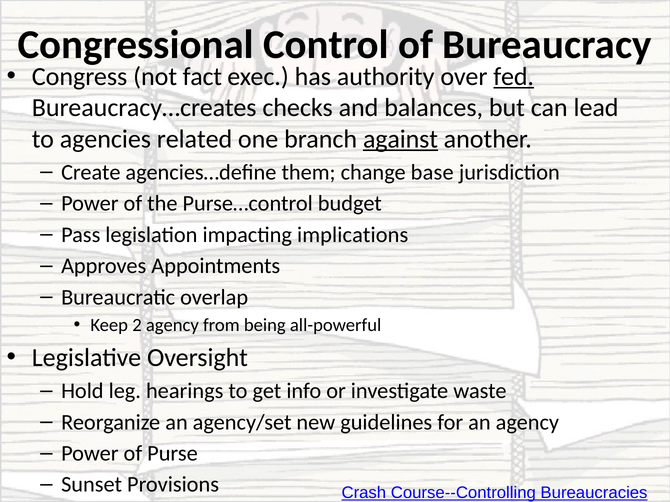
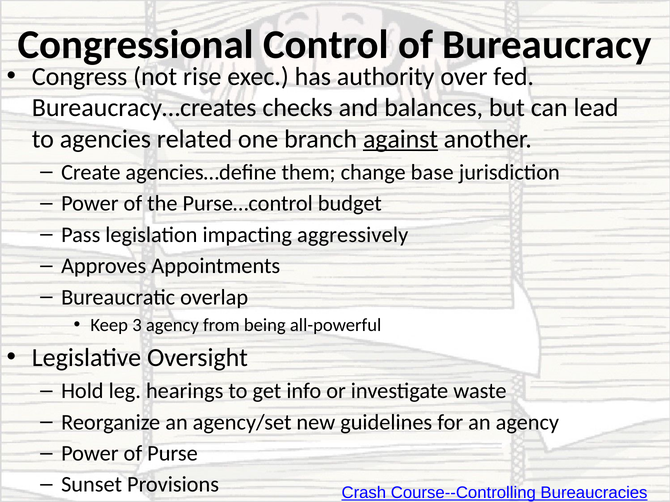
fact: fact -> rise (202, 77)
fed underline: present -> none (514, 77)
implications: implications -> aggressively (353, 235)
2: 2 -> 3 (137, 326)
